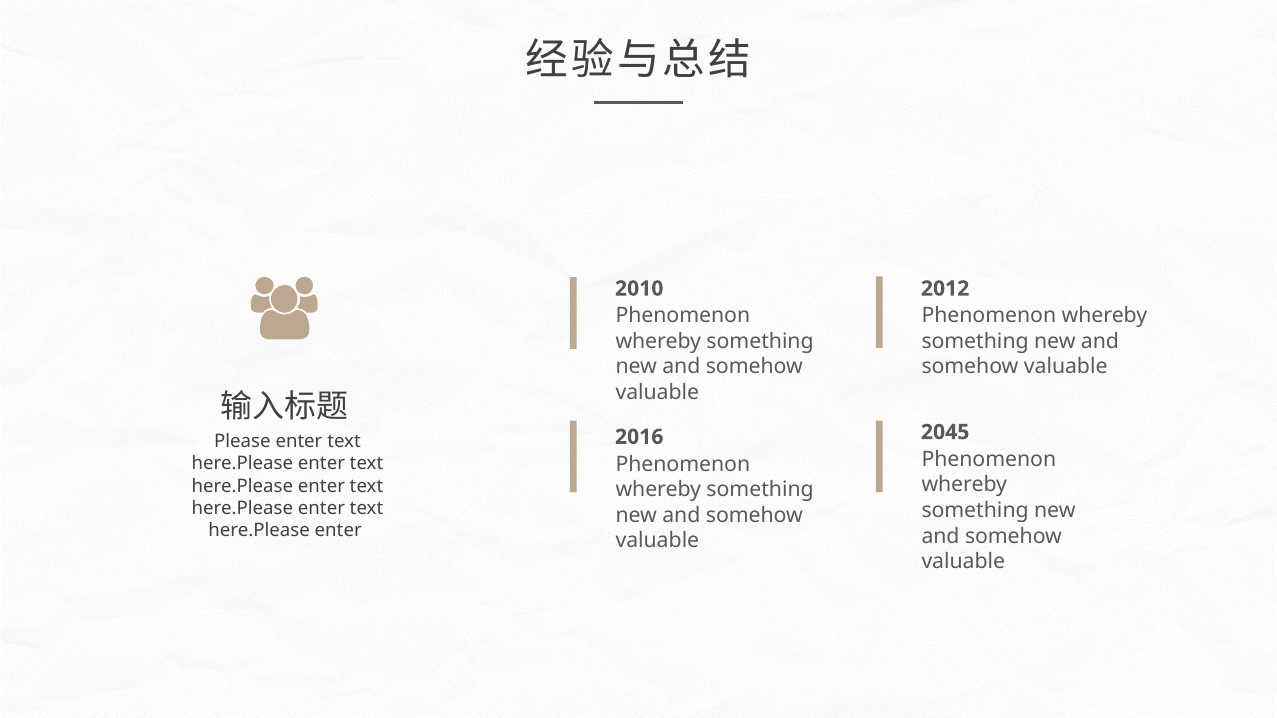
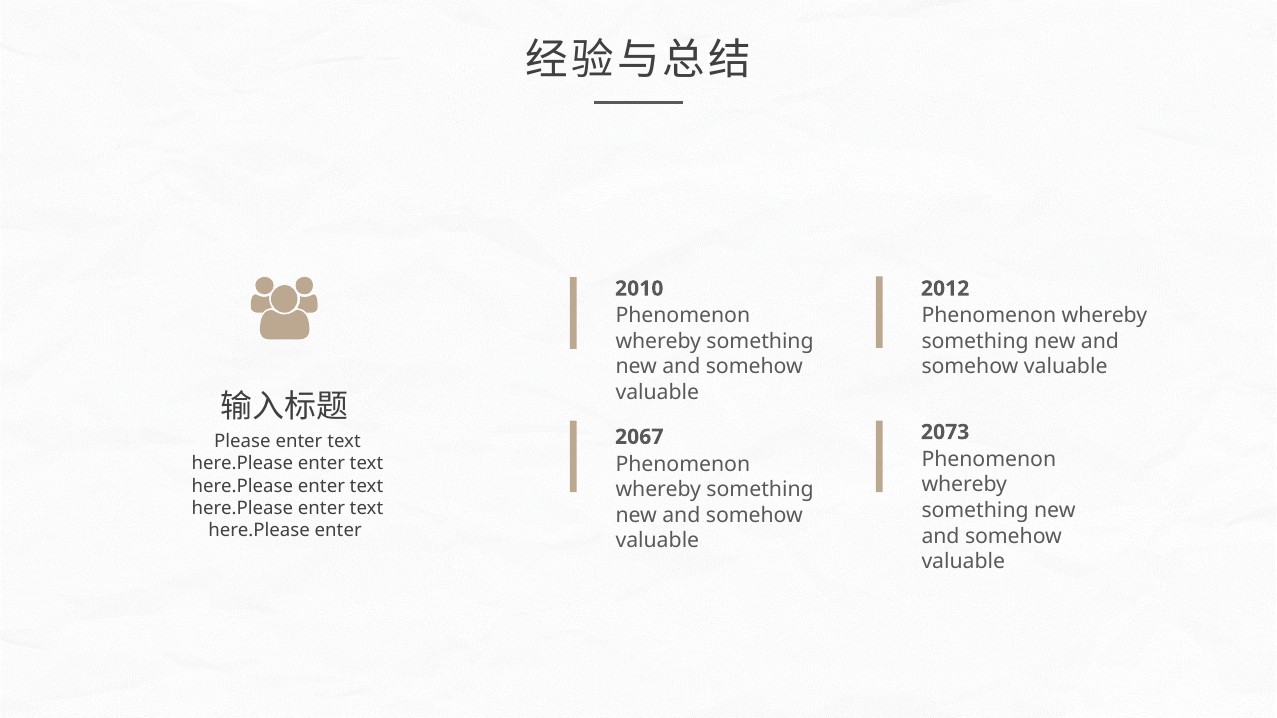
2045: 2045 -> 2073 (945, 432)
2016: 2016 -> 2067 (639, 437)
